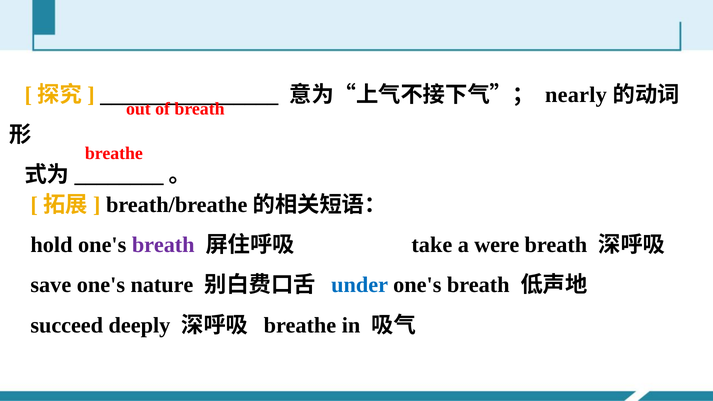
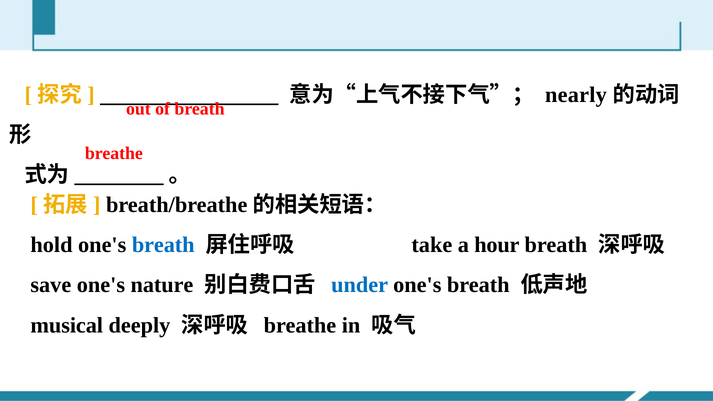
breath colour: purple -> blue (163, 245)
were: were -> hour (497, 245)
succeed: succeed -> musical (67, 325)
